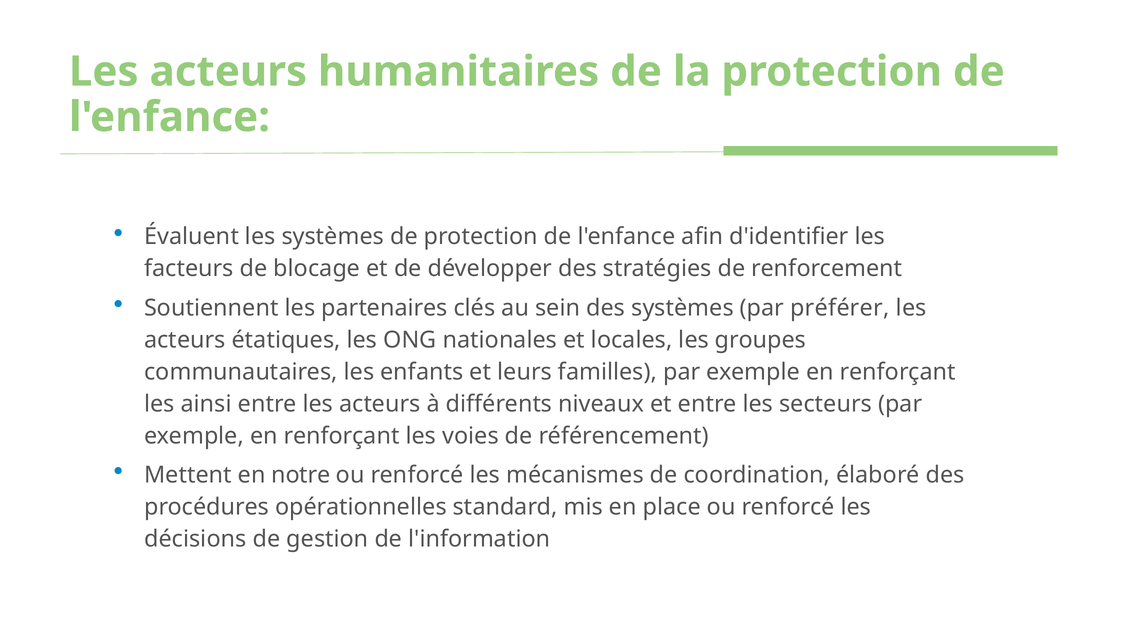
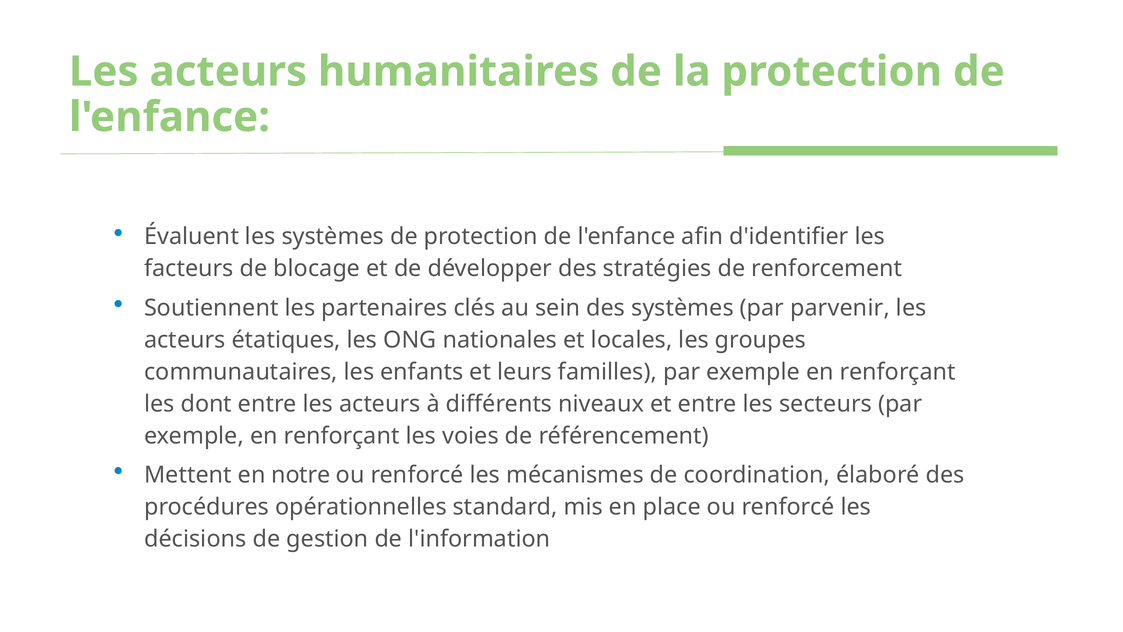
préférer: préférer -> parvenir (840, 308)
ainsi: ainsi -> dont (206, 404)
